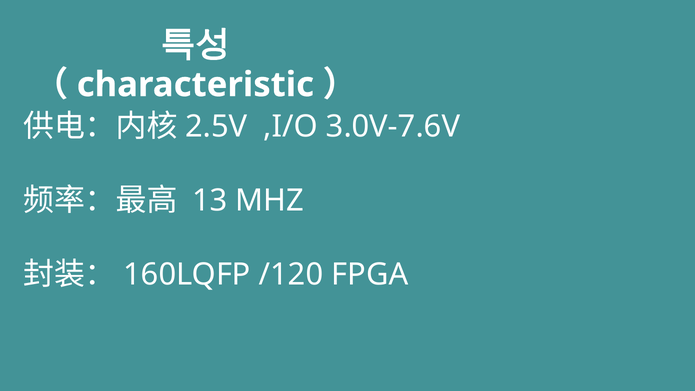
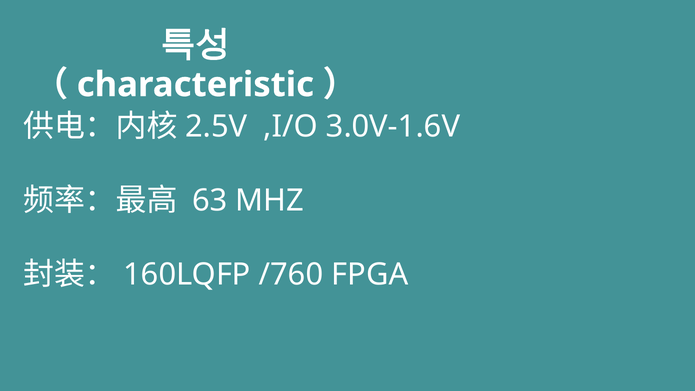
3.0V-7.6V: 3.0V-7.6V -> 3.0V-1.6V (393, 126)
13: 13 -> 63 (210, 200)
/120: /120 -> /760 (291, 275)
